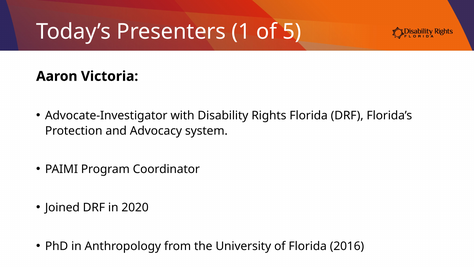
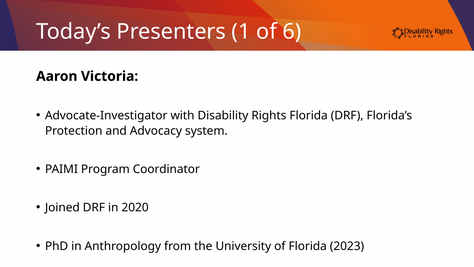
5: 5 -> 6 (292, 32)
2016: 2016 -> 2023 (347, 246)
